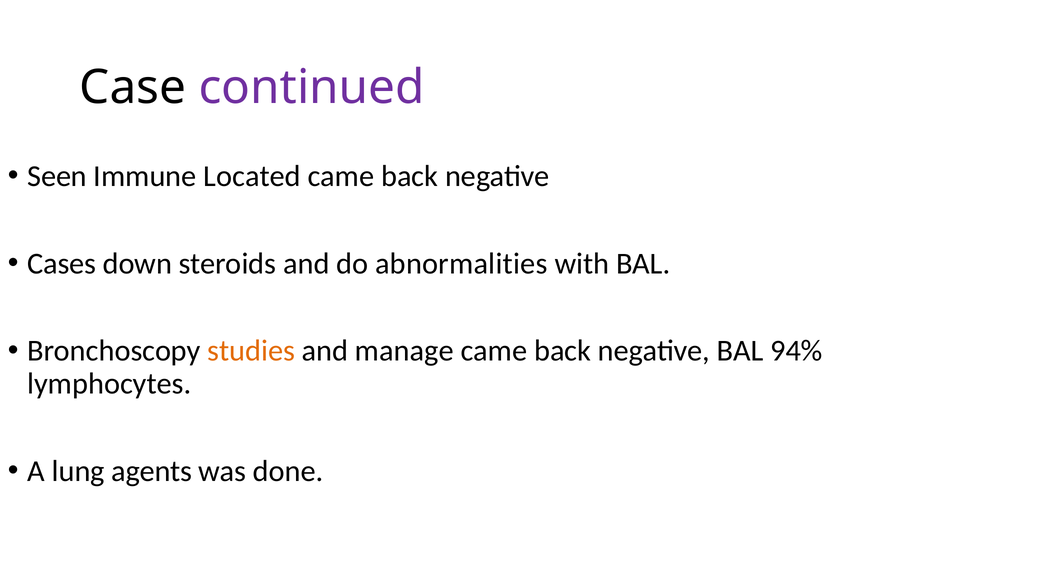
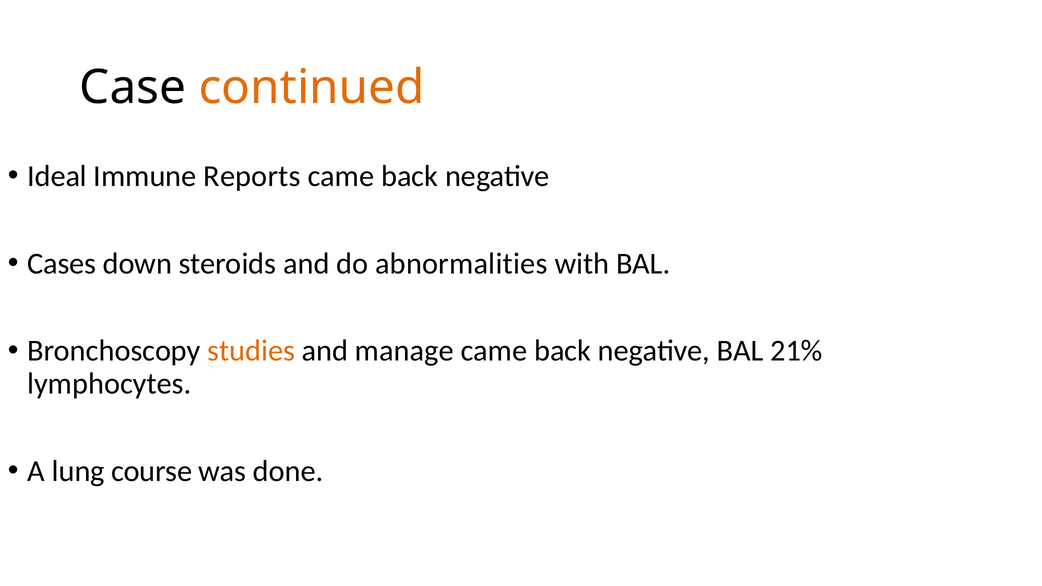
continued colour: purple -> orange (312, 88)
Seen: Seen -> Ideal (57, 176)
Located: Located -> Reports (252, 176)
94%: 94% -> 21% (796, 351)
agents: agents -> course (152, 471)
